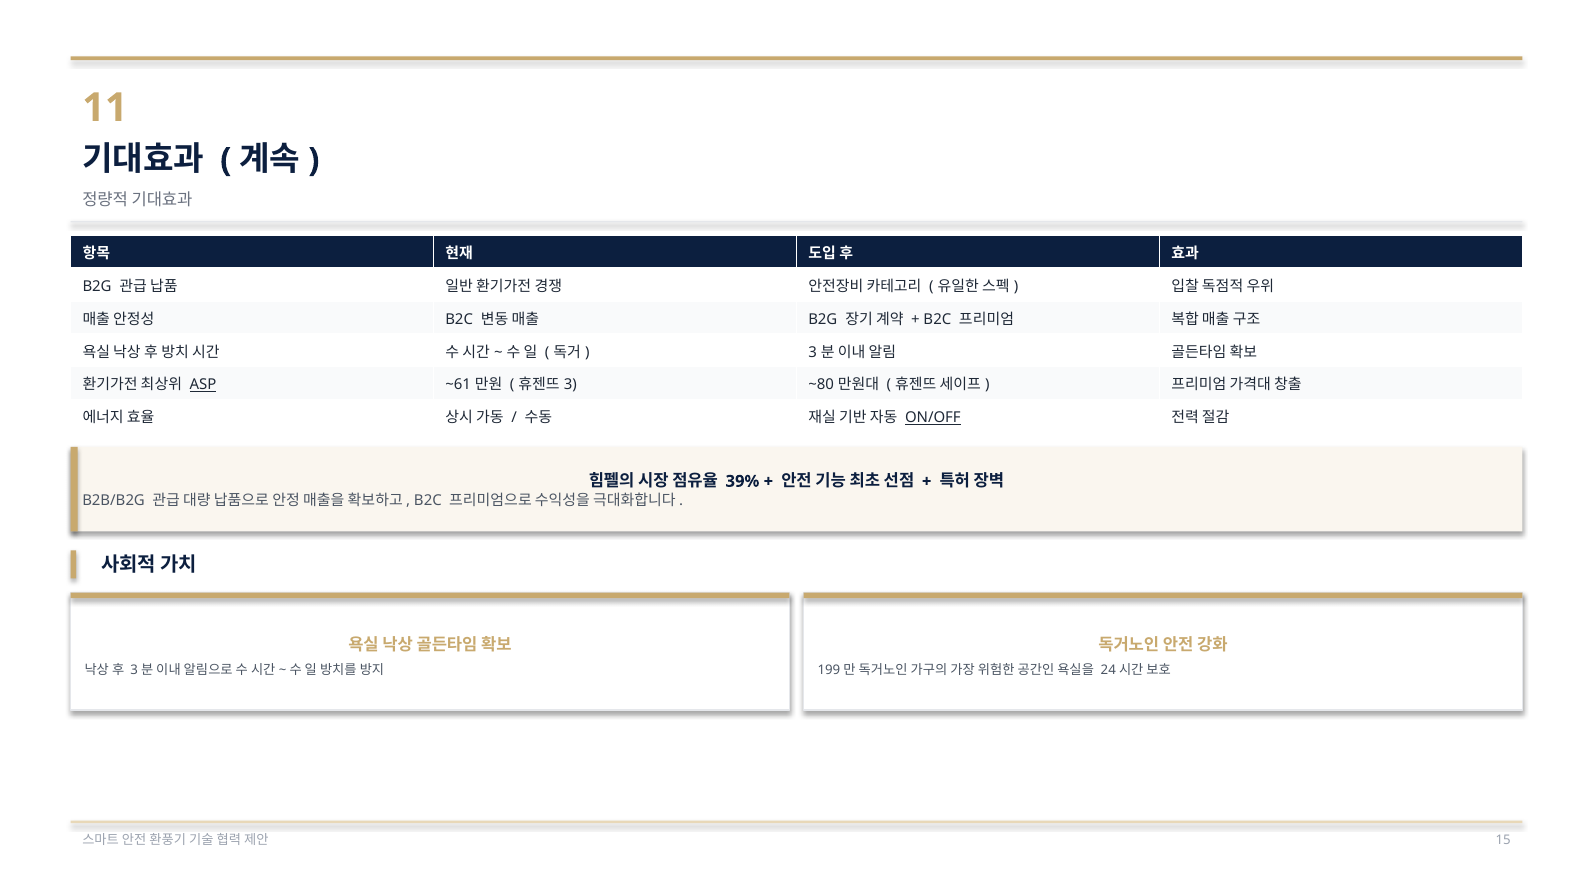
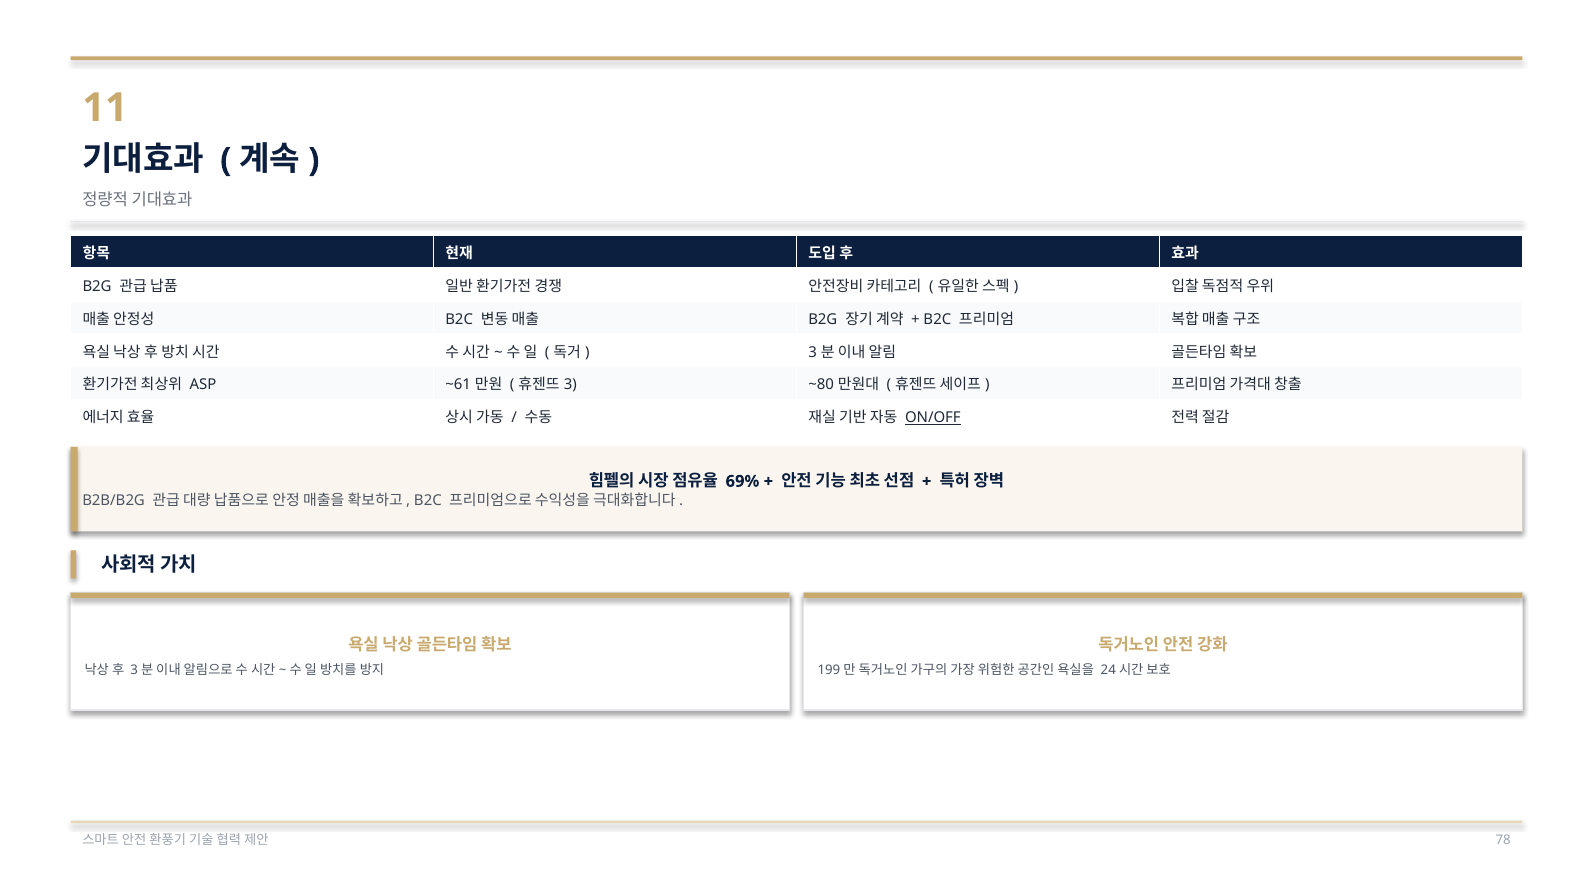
ASP underline: present -> none (203, 385)
39%: 39% -> 69% (742, 481)
15: 15 -> 78 (1503, 840)
